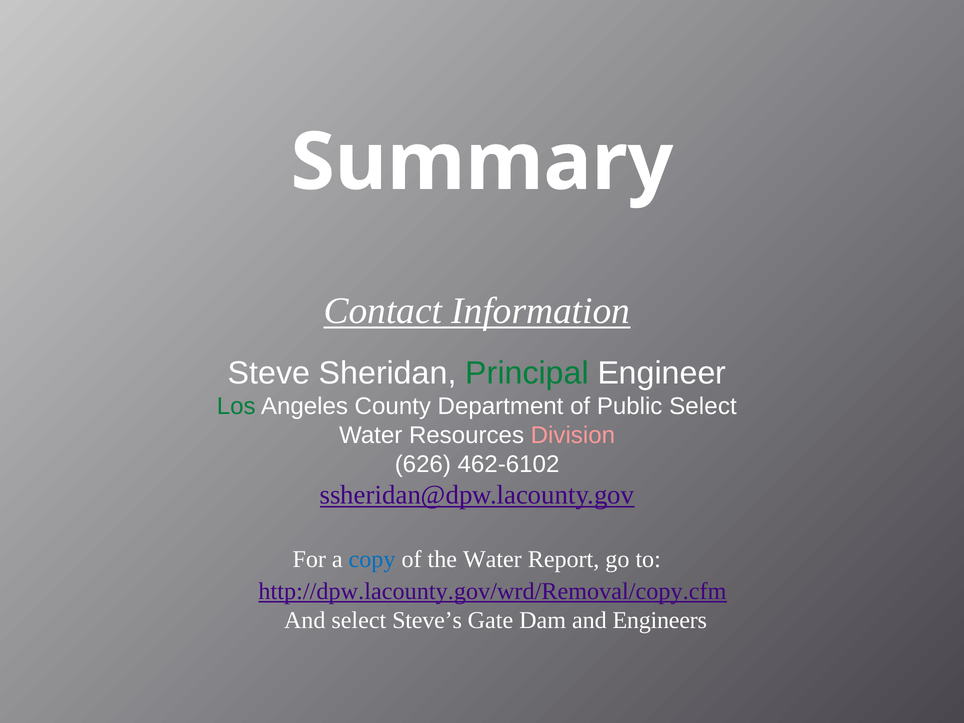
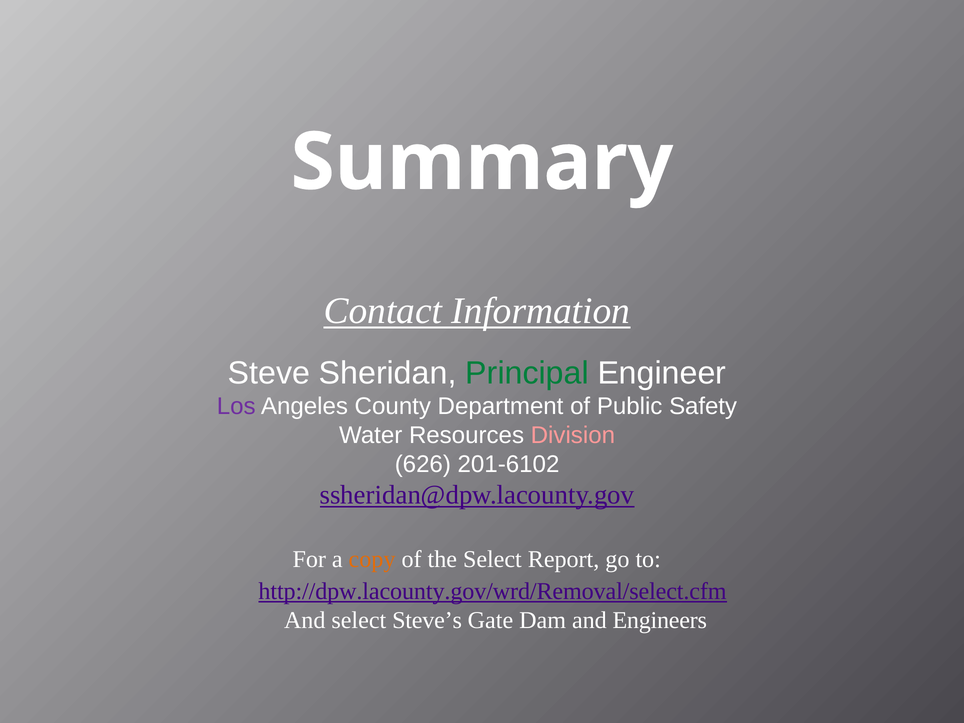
Los colour: green -> purple (236, 406)
Public Select: Select -> Safety (703, 406)
462-6102: 462-6102 -> 201-6102 (508, 464)
copy colour: blue -> orange (372, 559)
the Water: Water -> Select (492, 559)
http://dpw.lacounty.gov/wrd/Removal/copy.cfm: http://dpw.lacounty.gov/wrd/Removal/copy.cfm -> http://dpw.lacounty.gov/wrd/Removal/select.cfm (493, 591)
